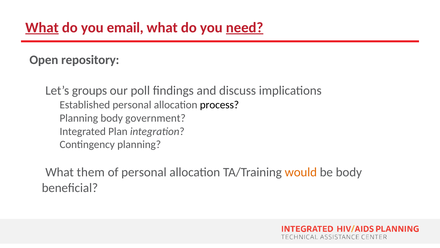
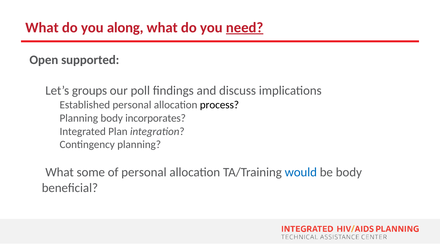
What underline: present -> none (42, 27)
email: email -> along (125, 27)
repository: repository -> supported (90, 60)
government: government -> incorporates (156, 118)
them: them -> some (91, 172)
would colour: orange -> blue (301, 172)
